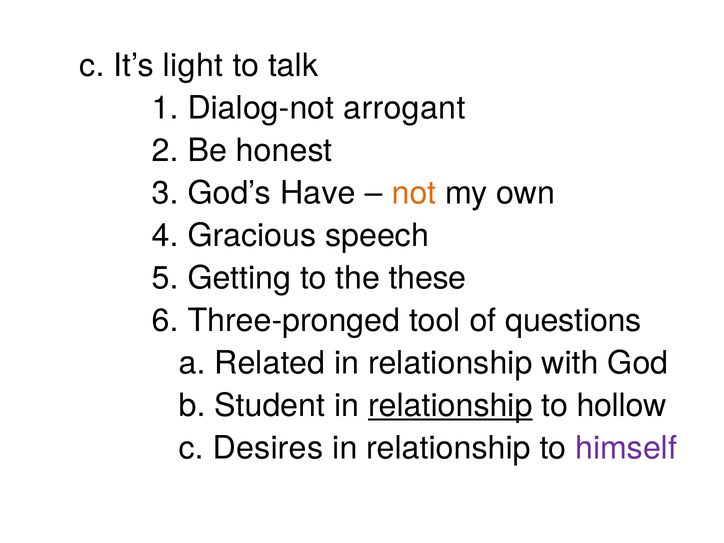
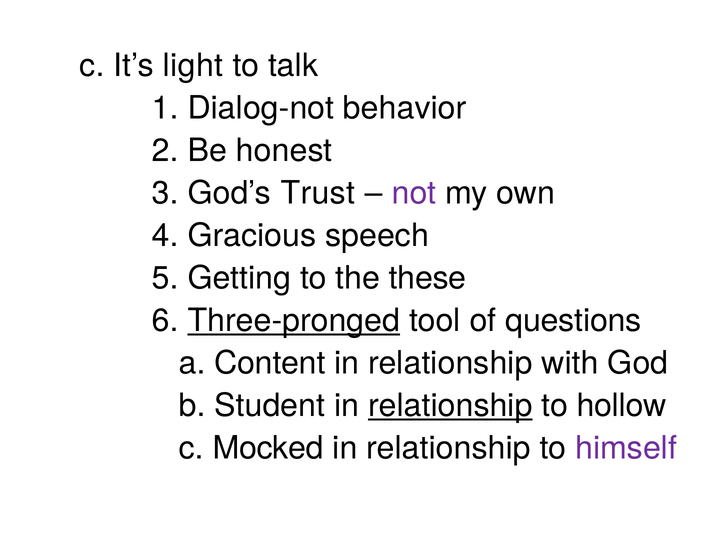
arrogant: arrogant -> behavior (405, 108)
Have: Have -> Trust (318, 193)
not colour: orange -> purple (414, 193)
Three-pronged underline: none -> present (294, 321)
Related: Related -> Content (270, 363)
Desires: Desires -> Mocked (268, 448)
